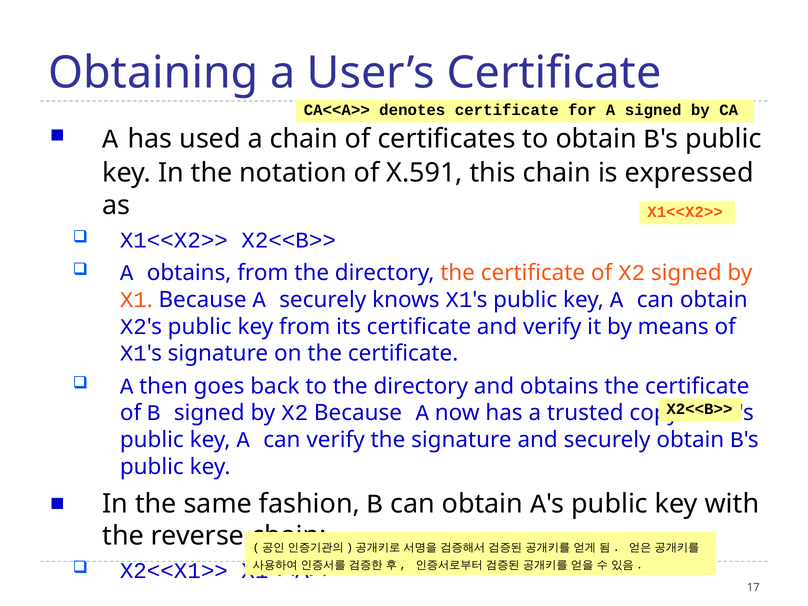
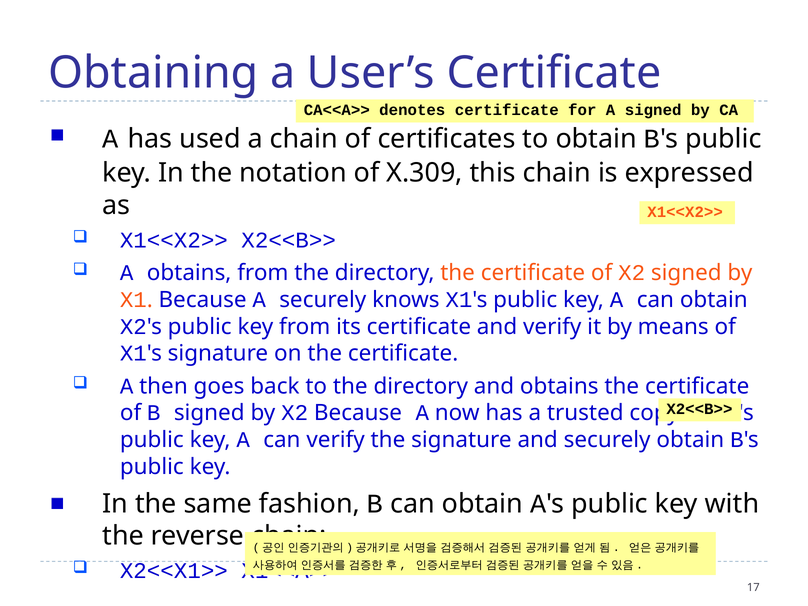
X.591: X.591 -> X.309 (425, 173)
